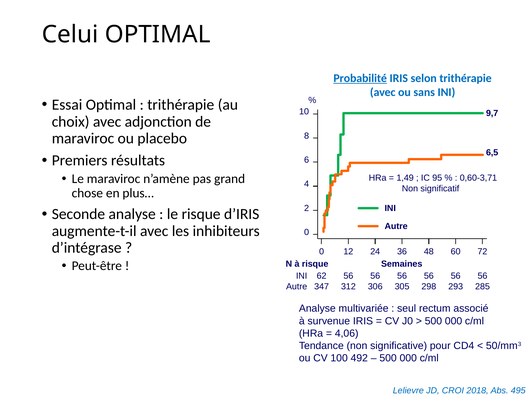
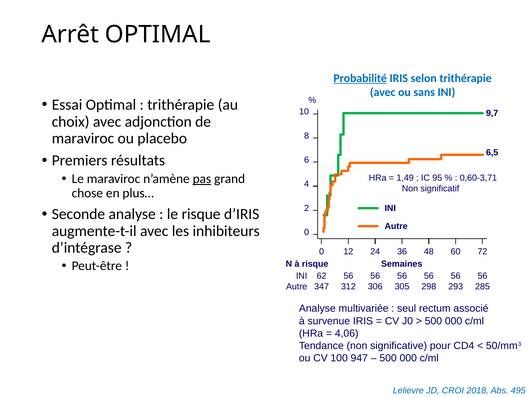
Celui: Celui -> Arrêt (70, 35)
pas underline: none -> present (202, 179)
492: 492 -> 947 (359, 358)
